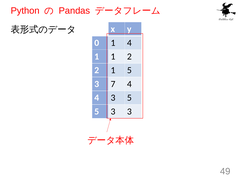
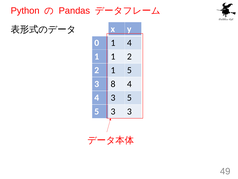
7: 7 -> 8 (113, 84)
